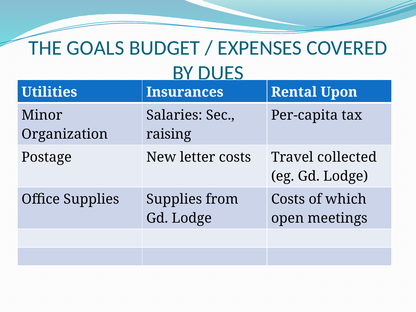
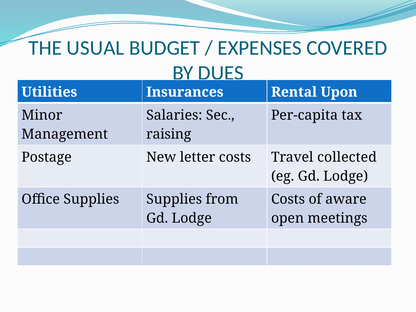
GOALS: GOALS -> USUAL (95, 48)
Organization: Organization -> Management (65, 134)
which: which -> aware (346, 199)
